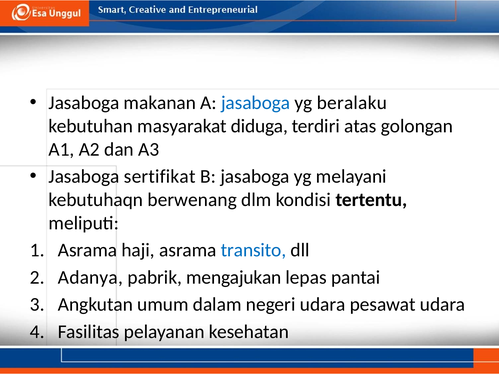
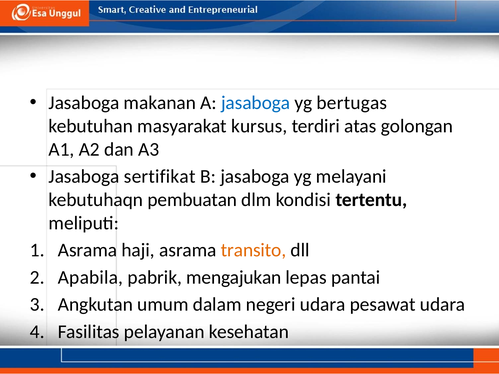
beralaku: beralaku -> bertugas (352, 103)
diduga: diduga -> kursus (259, 126)
berwenang: berwenang -> pembuatan (192, 200)
transito colour: blue -> orange (254, 250)
Adanya: Adanya -> Apabila (90, 278)
